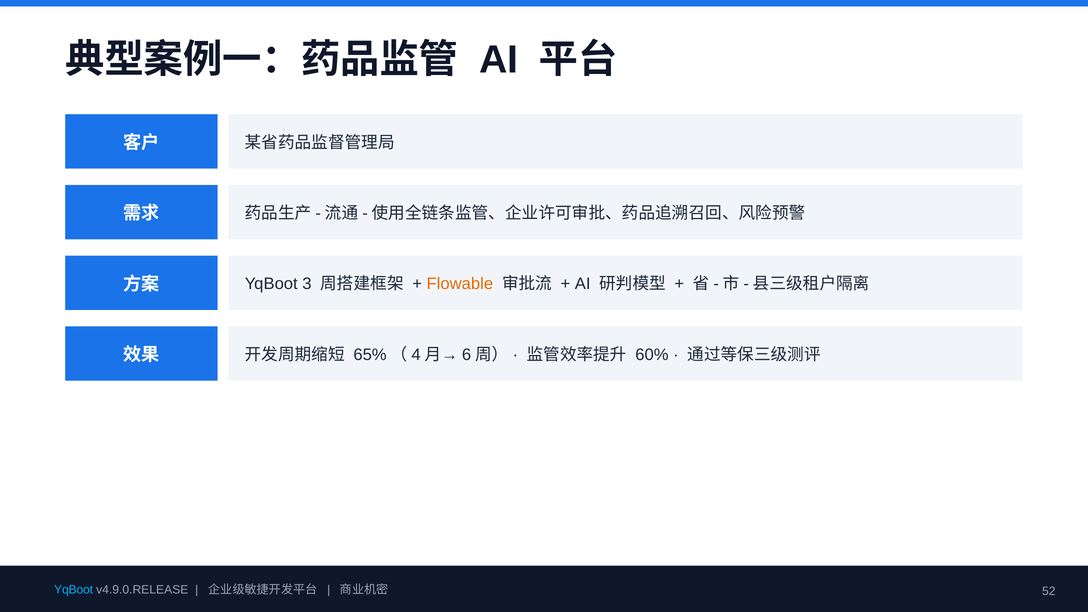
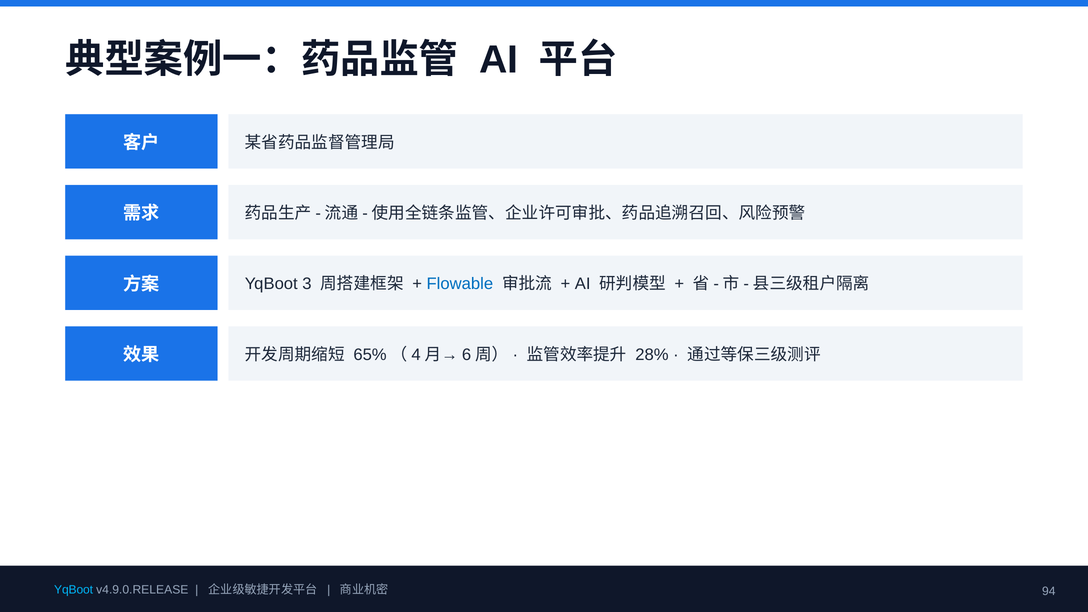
Flowable colour: orange -> blue (460, 284)
60%: 60% -> 28% (652, 355)
52: 52 -> 94 (1049, 591)
